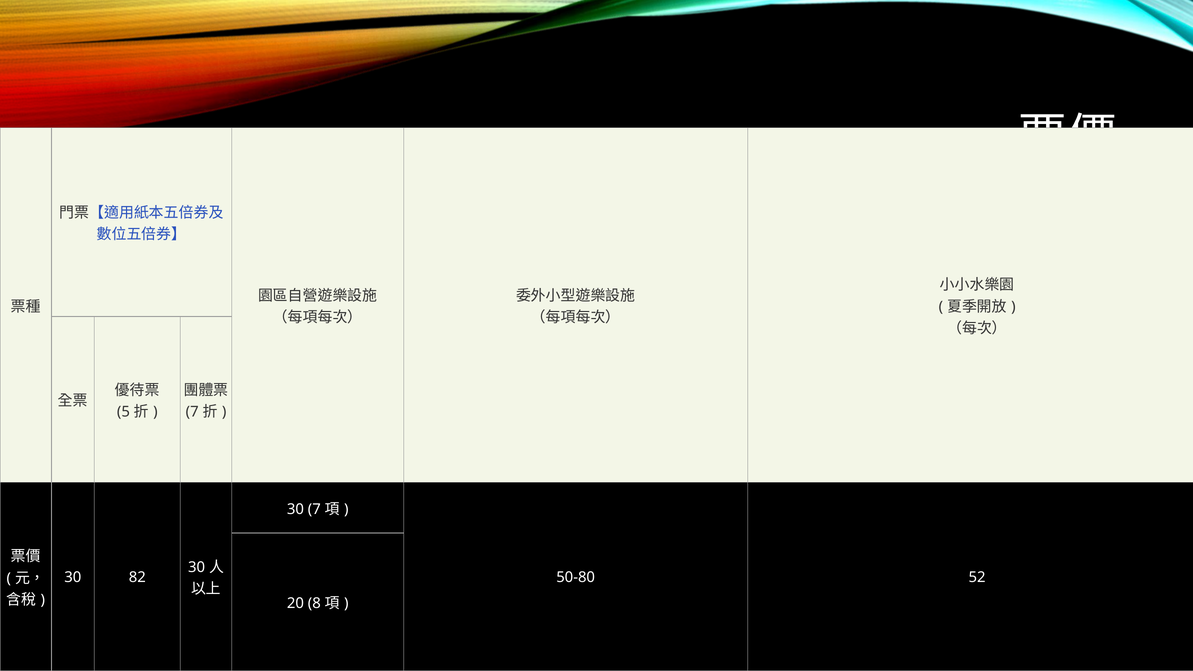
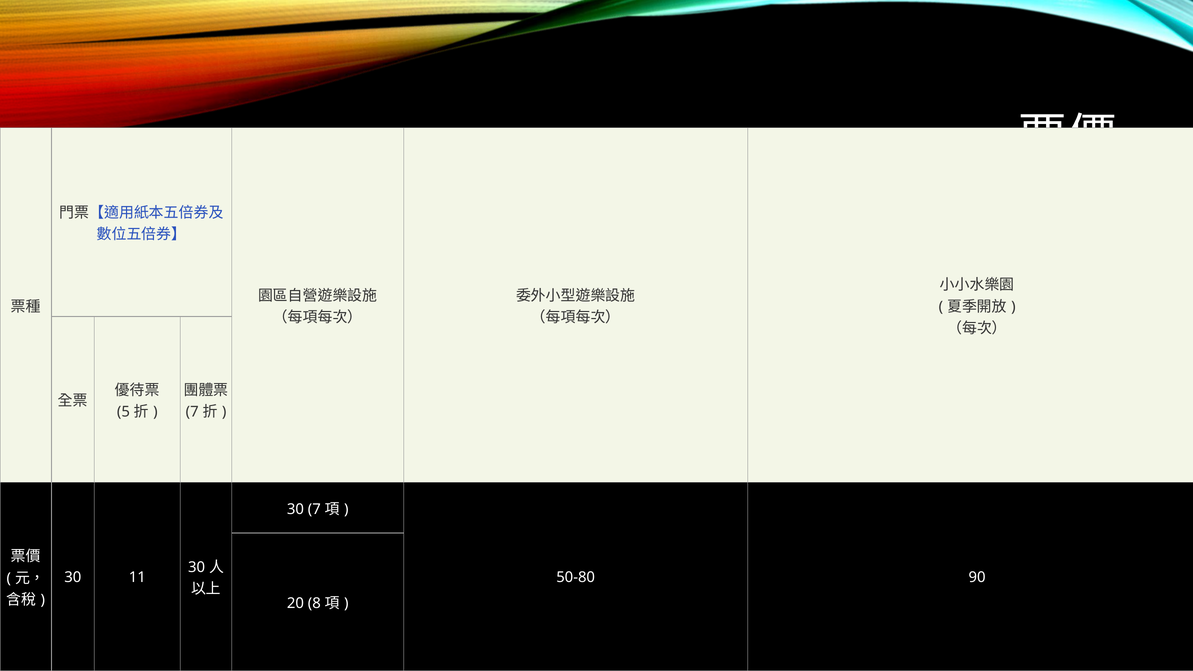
82: 82 -> 11 (137, 578)
52: 52 -> 90 (977, 578)
